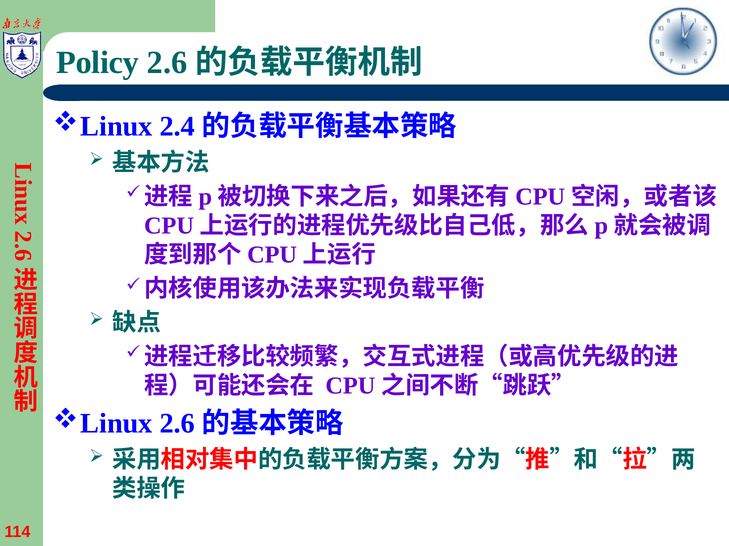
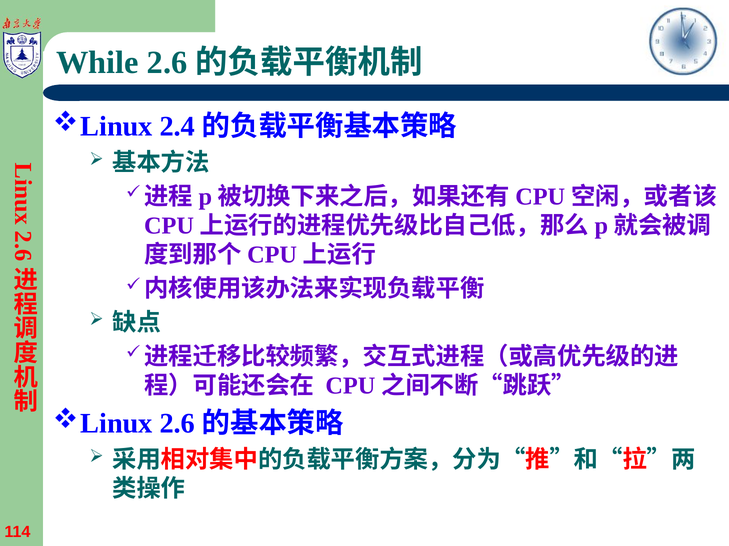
Policy: Policy -> While (97, 63)
